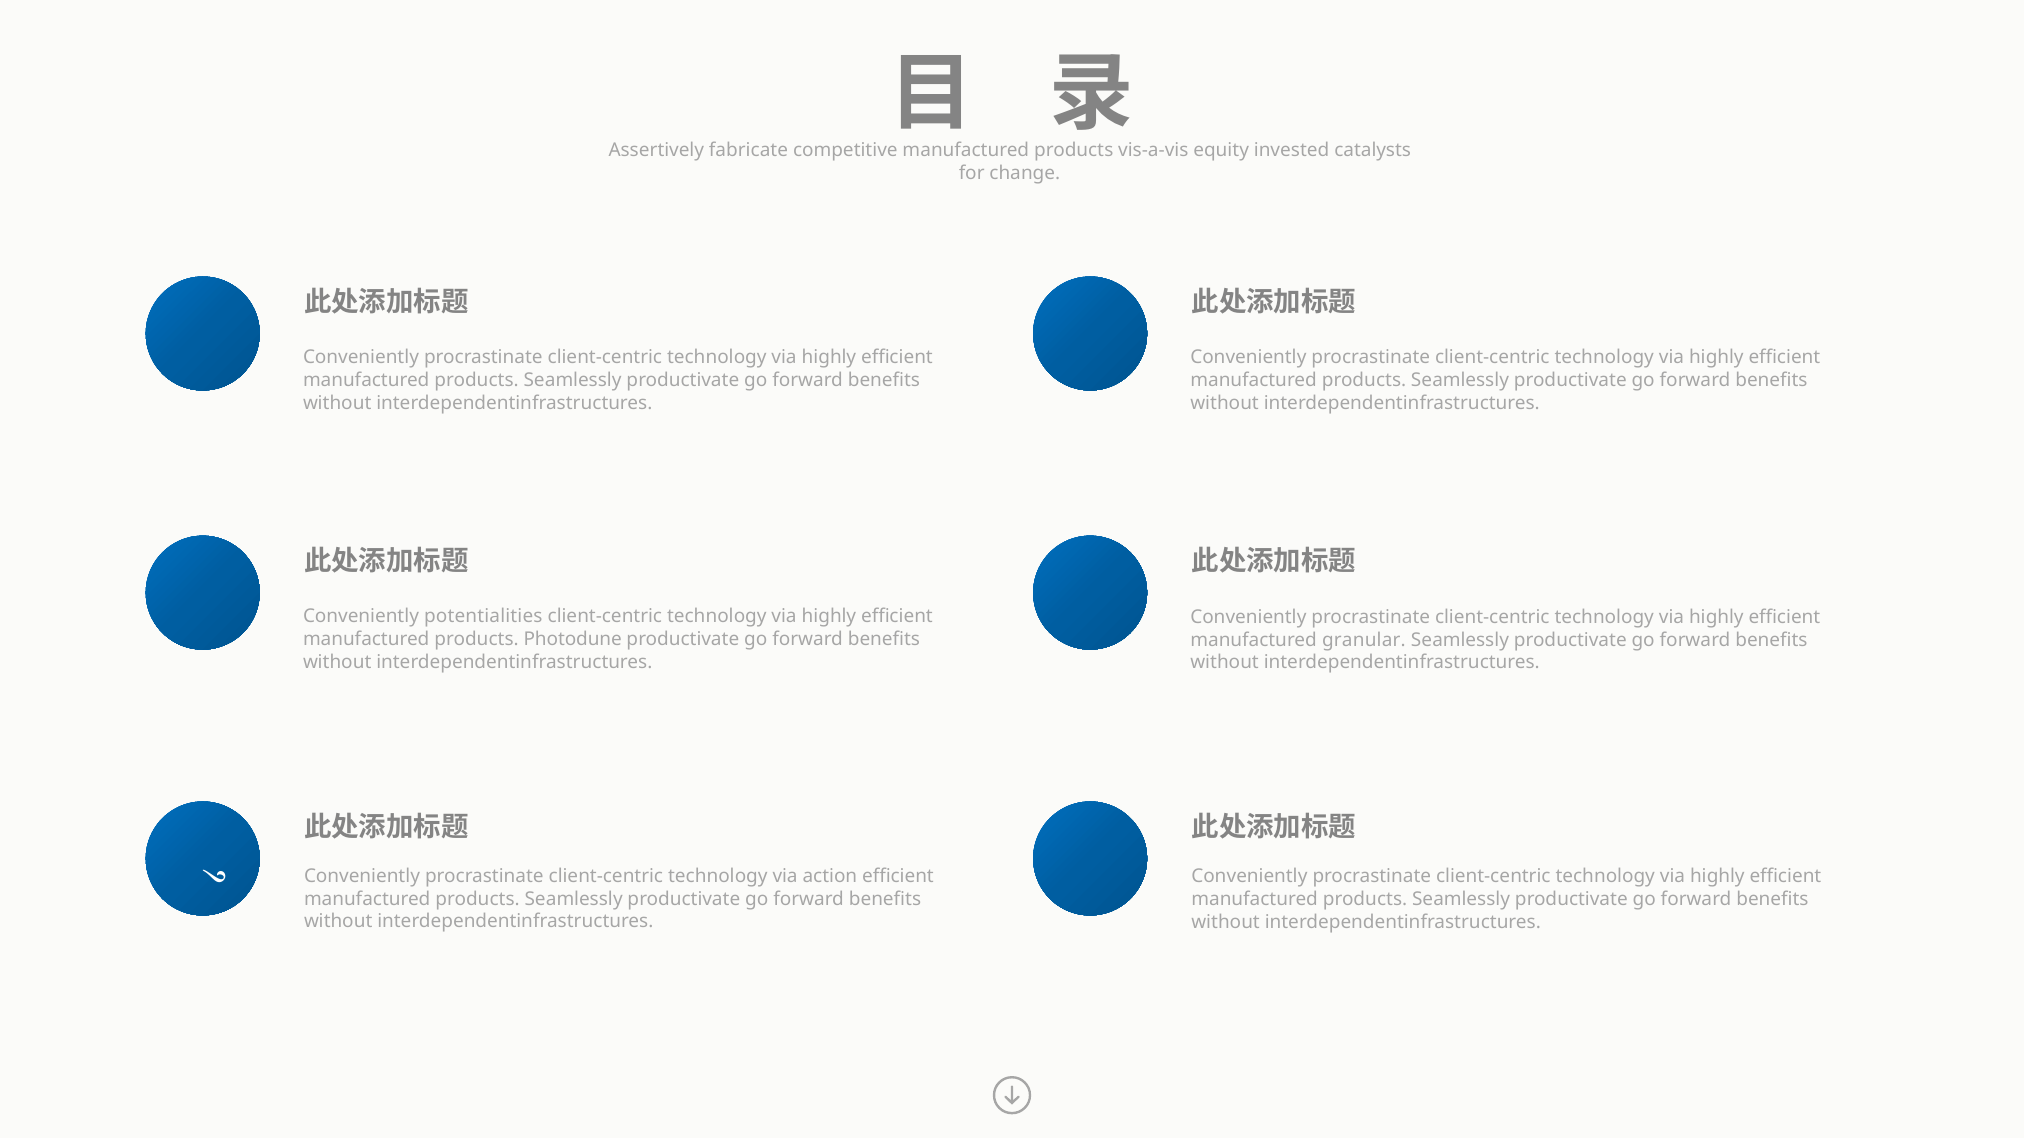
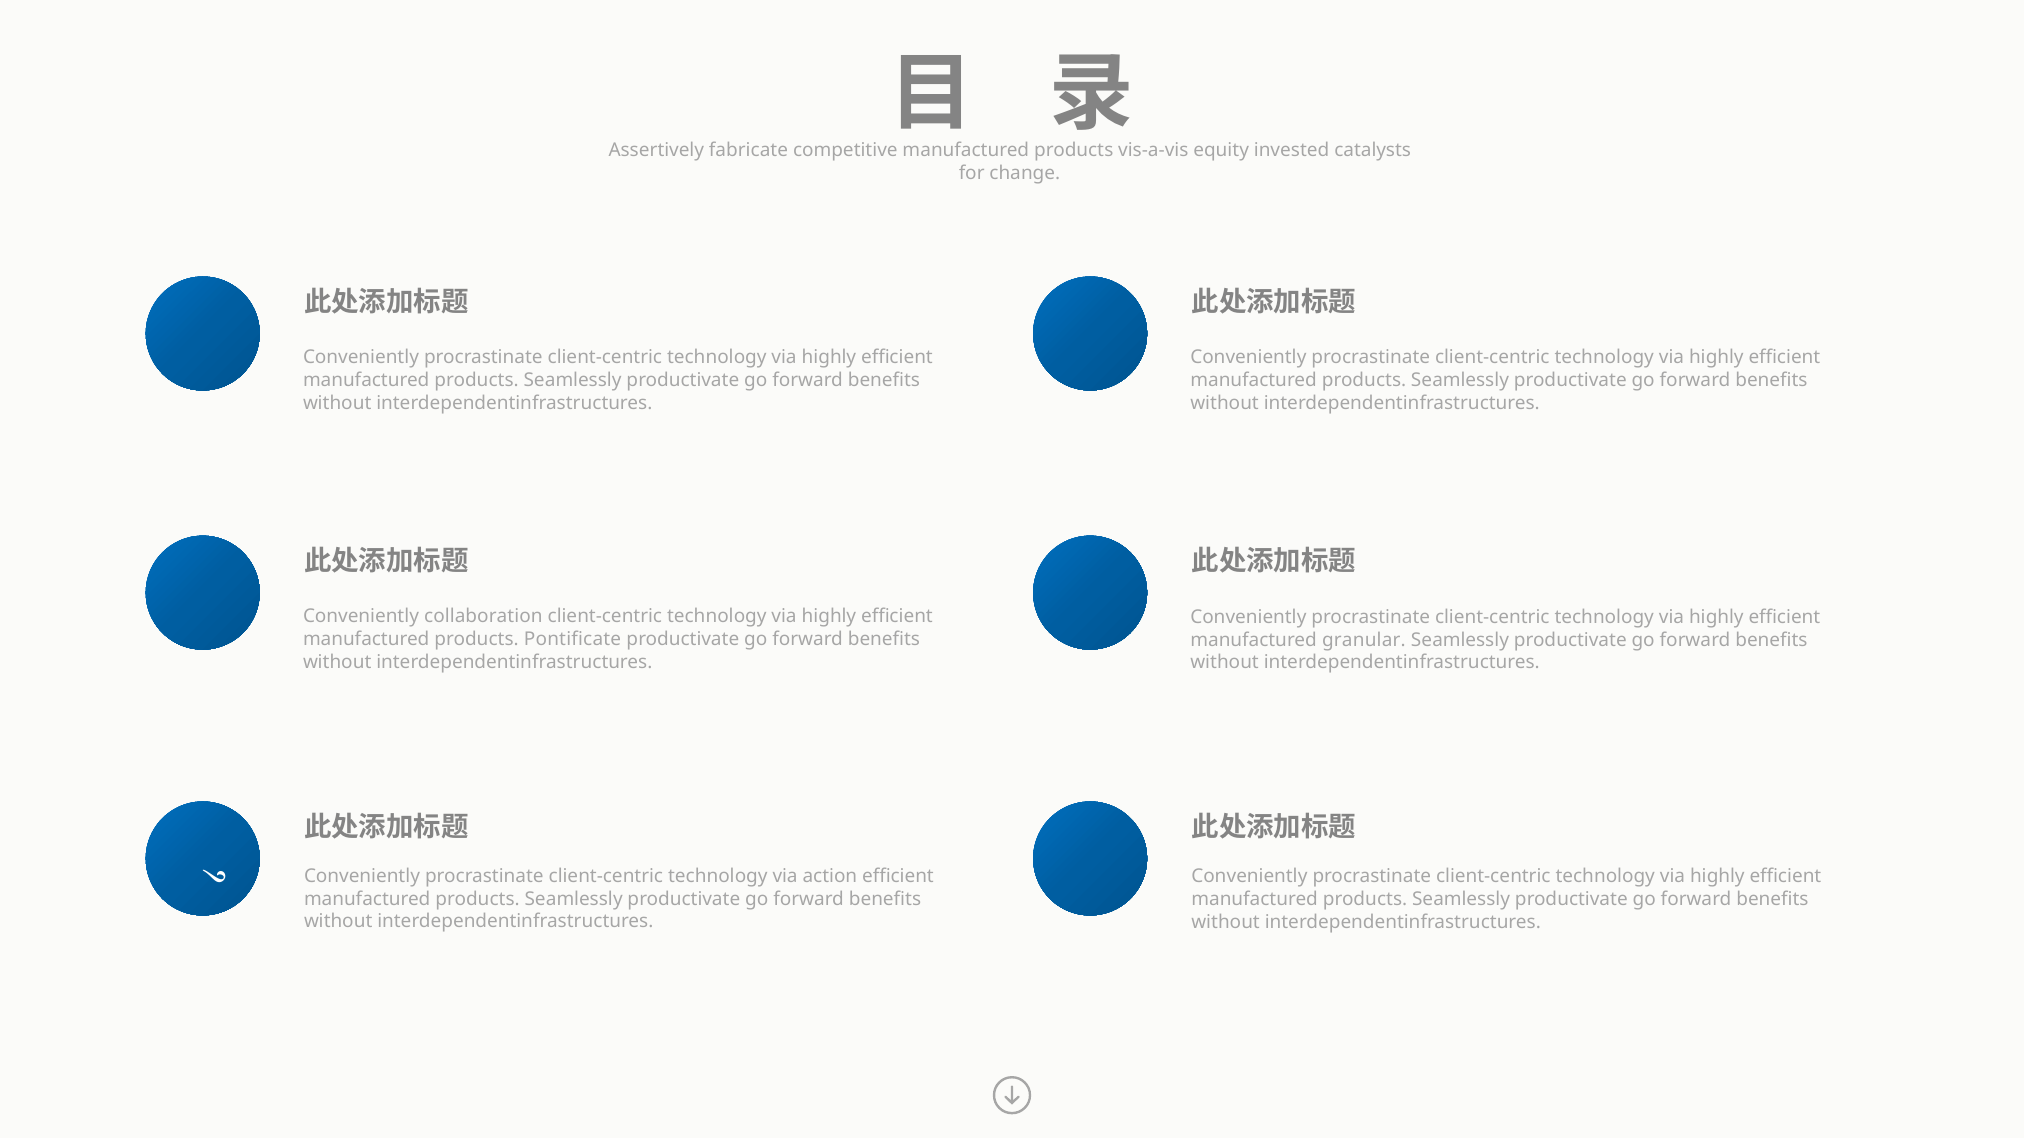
potentialities: potentialities -> collaboration (483, 617)
Photodune: Photodune -> Pontificate (573, 640)
